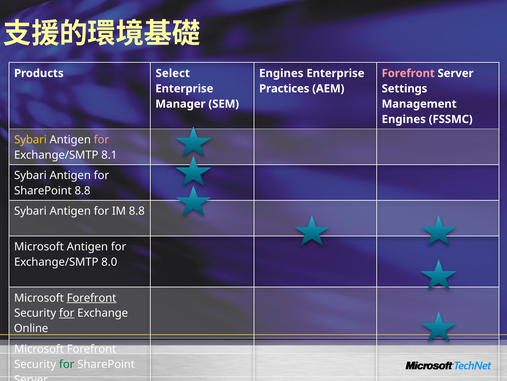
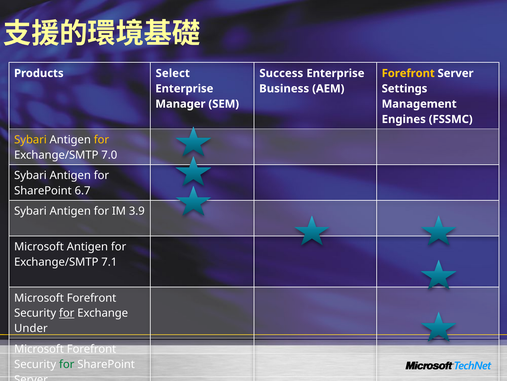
Engines: Engines -> Success (281, 73)
Forefront colour: pink -> yellow (408, 73)
Practices: Practices -> Business (284, 88)
for colour: pink -> yellow (101, 139)
8.1: 8.1 -> 7.0 (109, 155)
SharePoint 8.8: 8.8 -> 6.7 (83, 190)
IM 8.8: 8.8 -> 3.9 (137, 211)
8.0: 8.0 -> 7.1 (109, 262)
Forefront underline: present -> none (92, 297)
Online: Online -> Under (31, 328)
